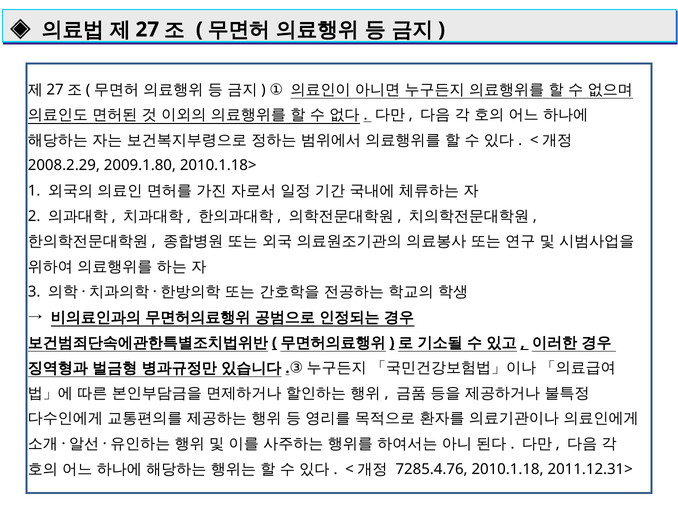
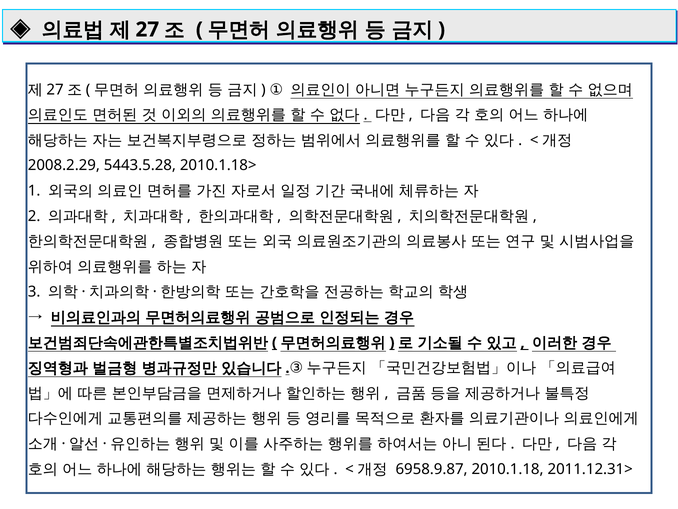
2009.1.80: 2009.1.80 -> 5443.5.28 (140, 165)
7285.4.76: 7285.4.76 -> 6958.9.87 (432, 469)
